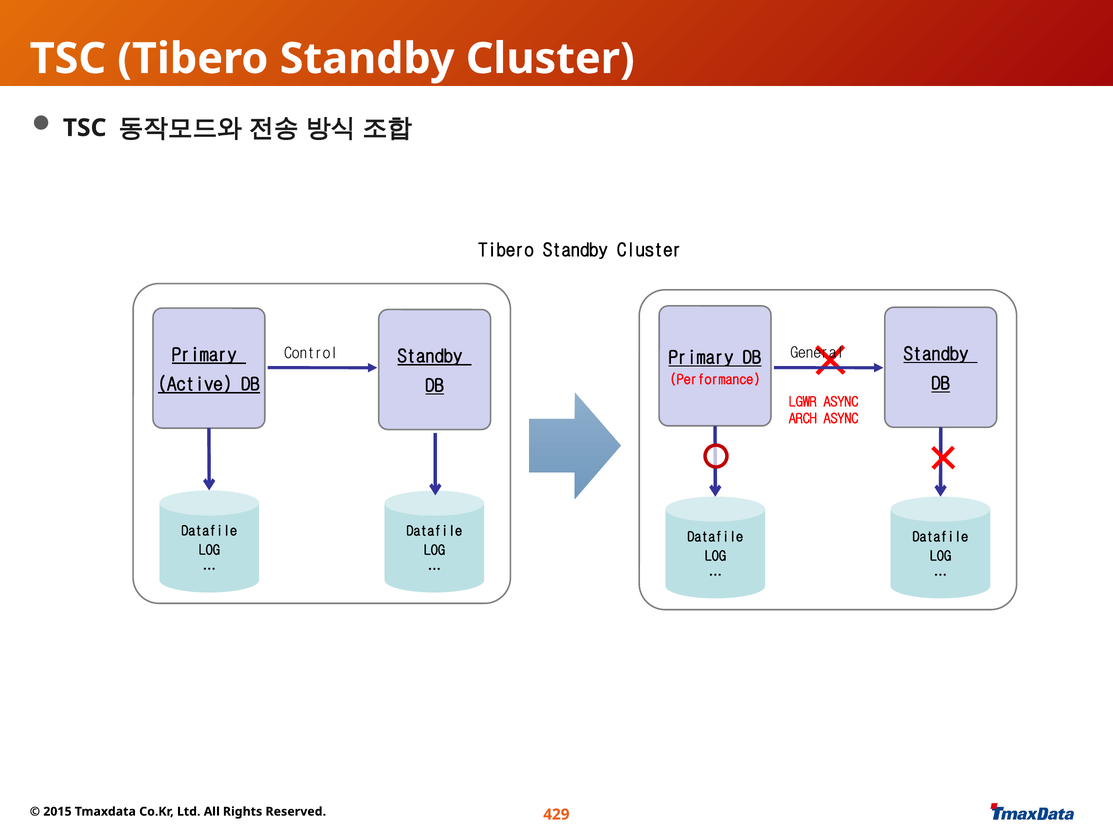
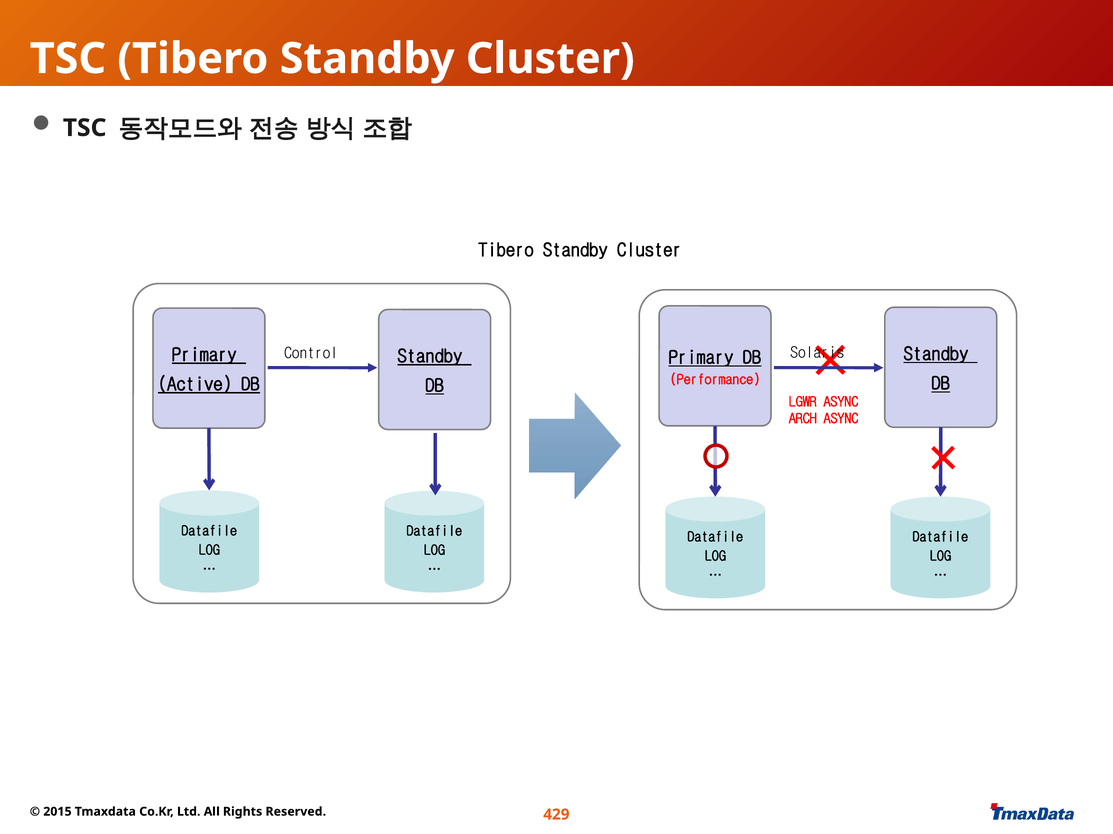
General: General -> Solaris (817, 353)
